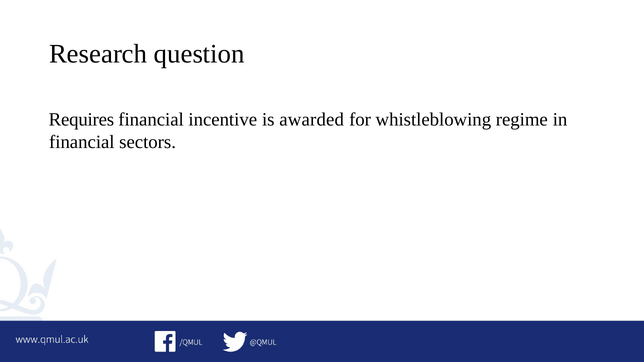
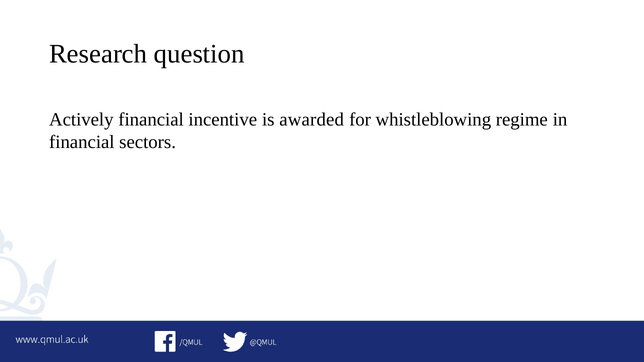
Requires: Requires -> Actively (81, 119)
